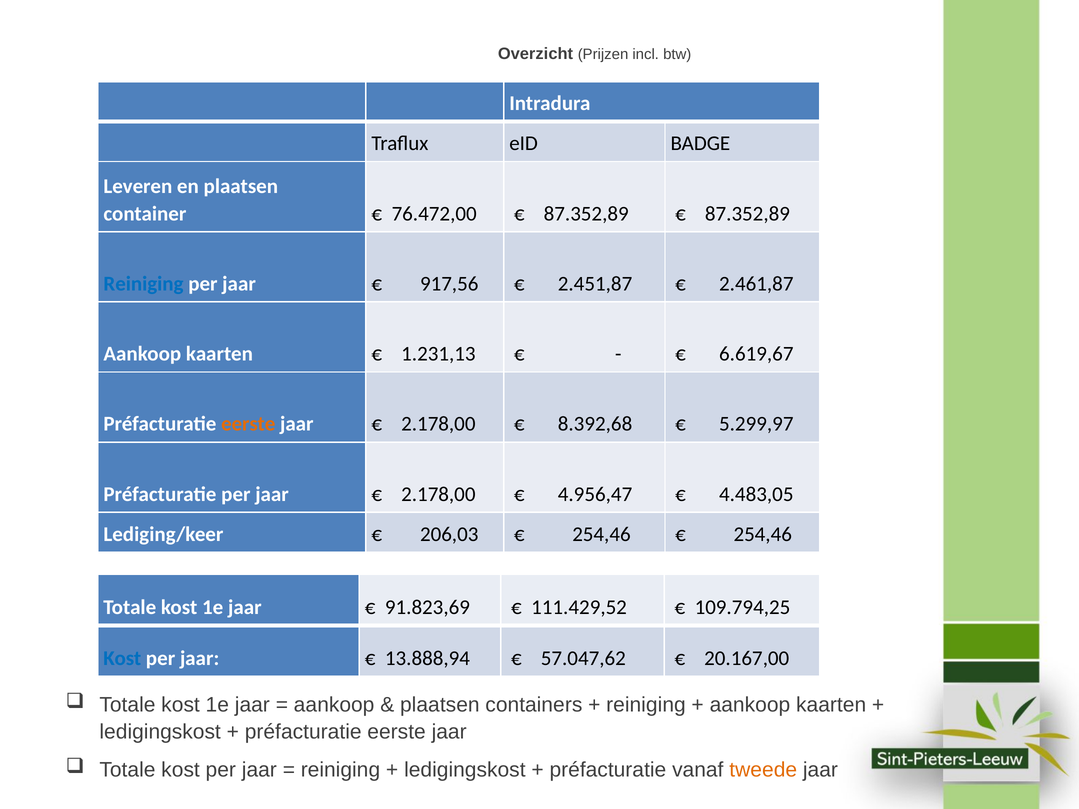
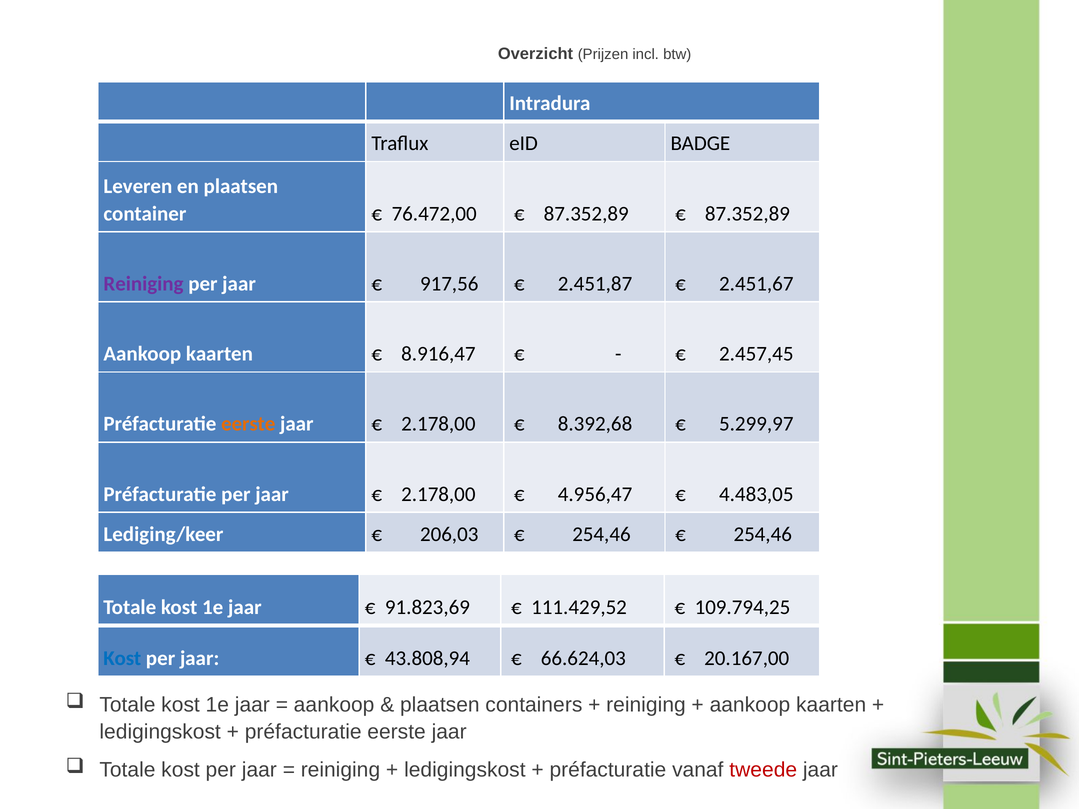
Reiniging colour: blue -> purple (143, 284)
2.461,87: 2.461,87 -> 2.451,67 (756, 284)
1.231,13: 1.231,13 -> 8.916,47 (438, 354)
6.619,67: 6.619,67 -> 2.457,45 (756, 354)
13.888,94: 13.888,94 -> 43.808,94 (427, 658)
57.047,62: 57.047,62 -> 66.624,03 (583, 658)
tweede colour: orange -> red (763, 770)
